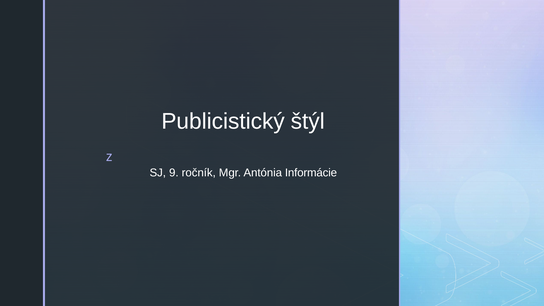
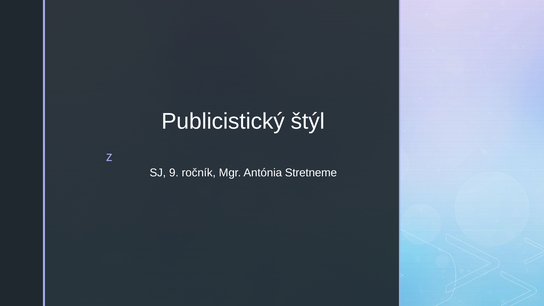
Informácie: Informácie -> Stretneme (311, 173)
